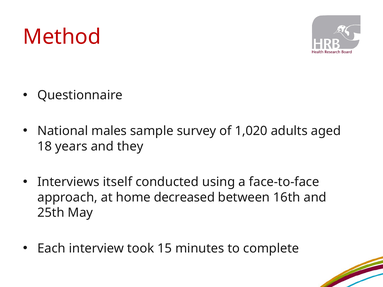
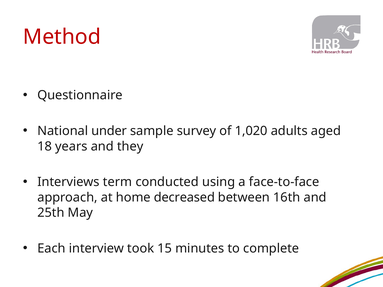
males: males -> under (109, 131)
itself: itself -> term (117, 182)
